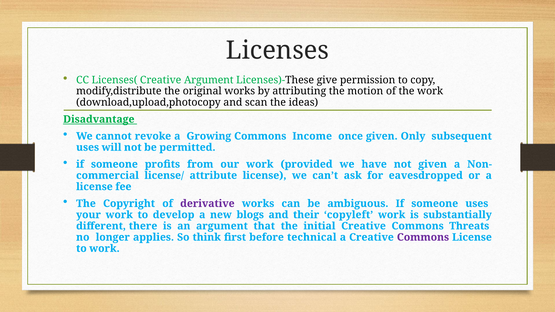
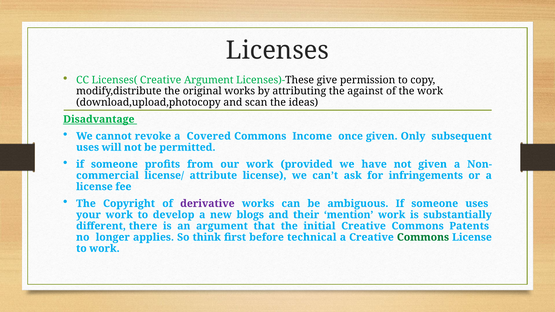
motion: motion -> against (365, 91)
Growing: Growing -> Covered (209, 136)
eavesdropped: eavesdropped -> infringements (426, 176)
copyleft: copyleft -> mention (349, 215)
Threats: Threats -> Patents (469, 226)
Commons colour: purple -> green (423, 237)
